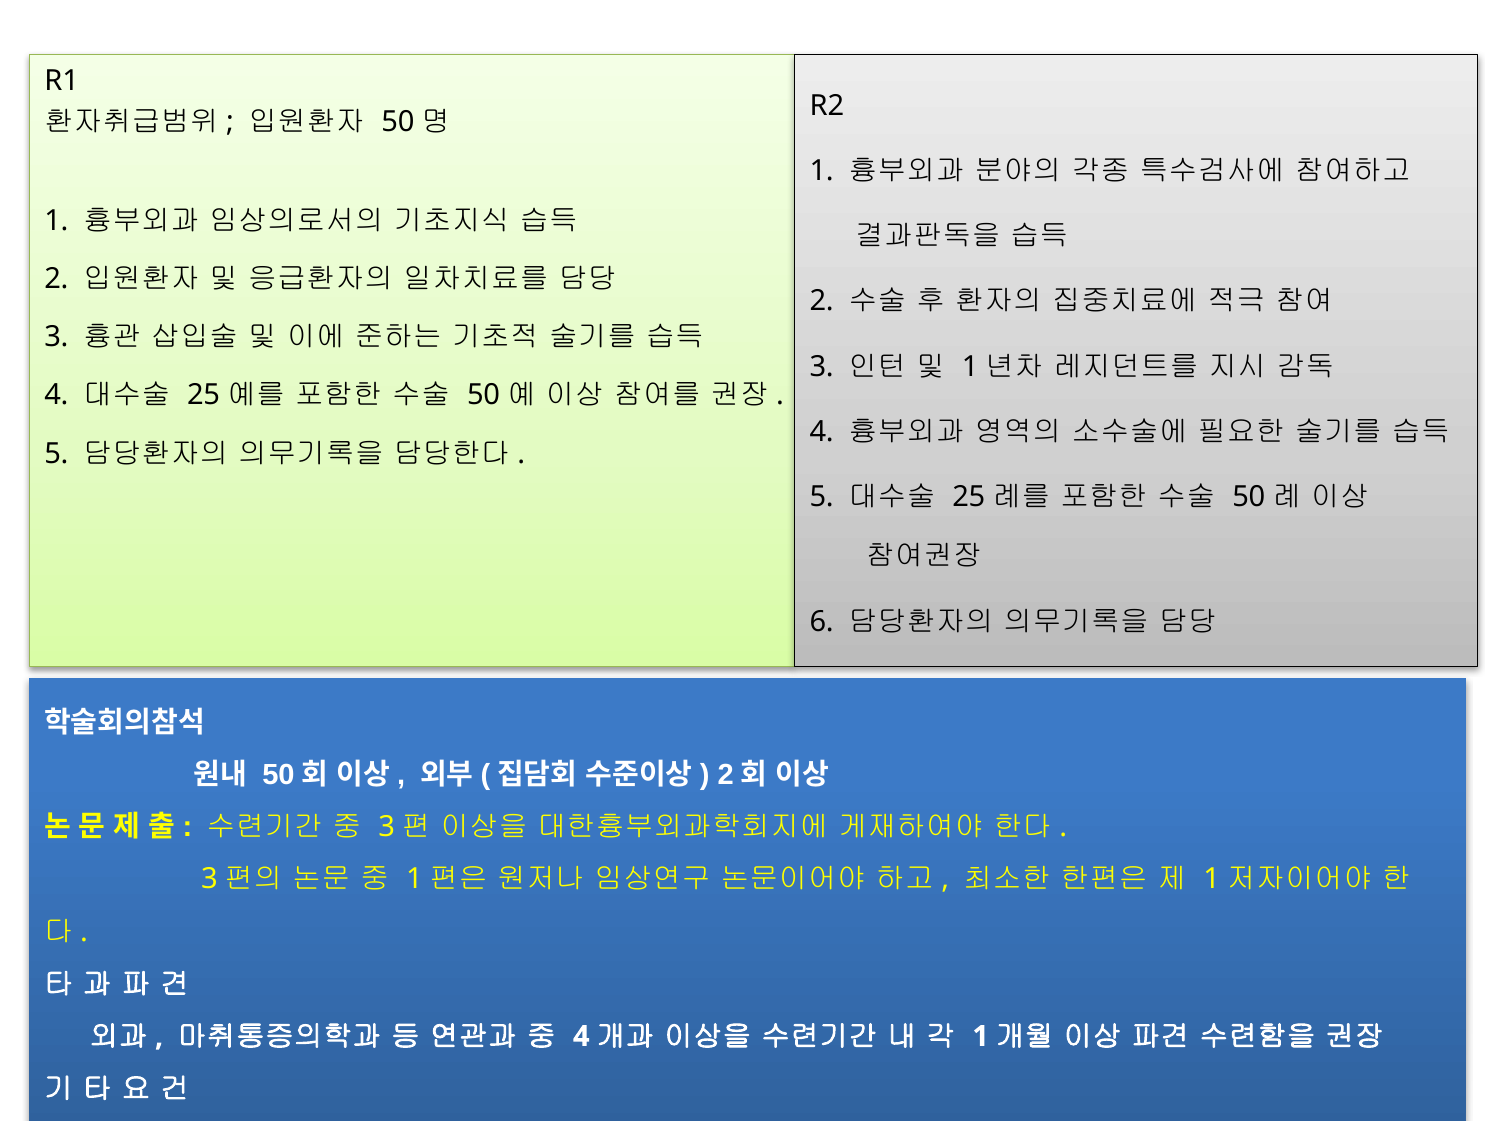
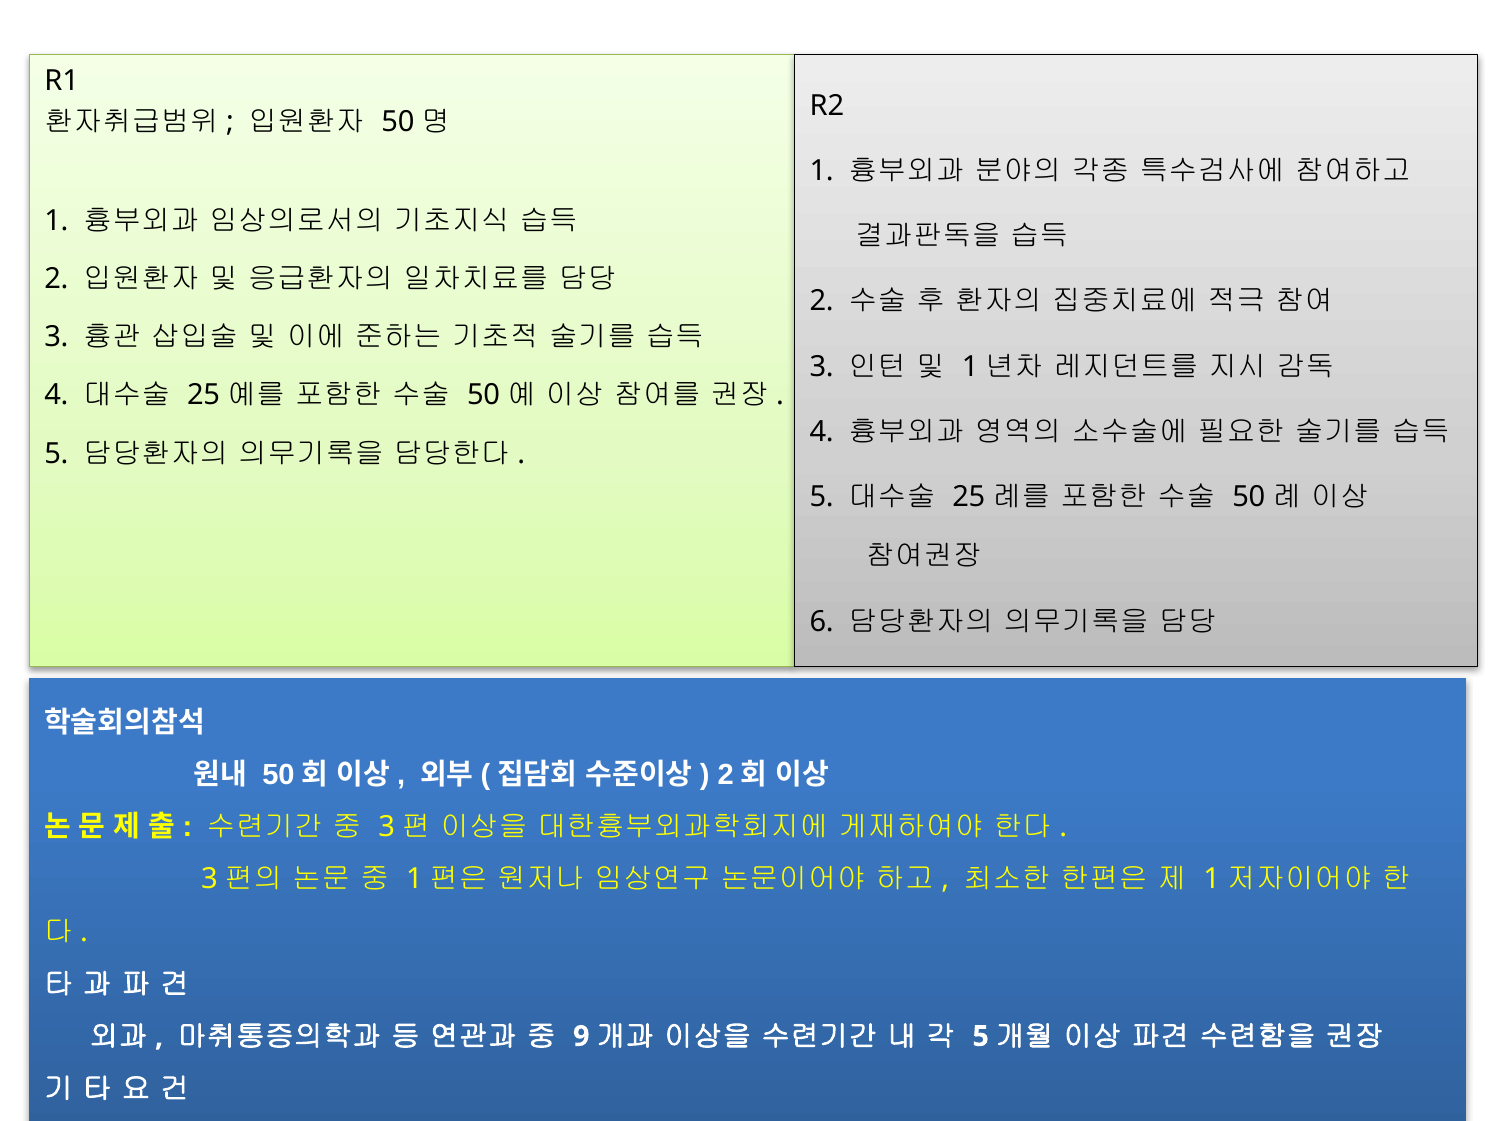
4: 4 -> 9 (581, 1037)
1: 1 -> 5 (981, 1037)
